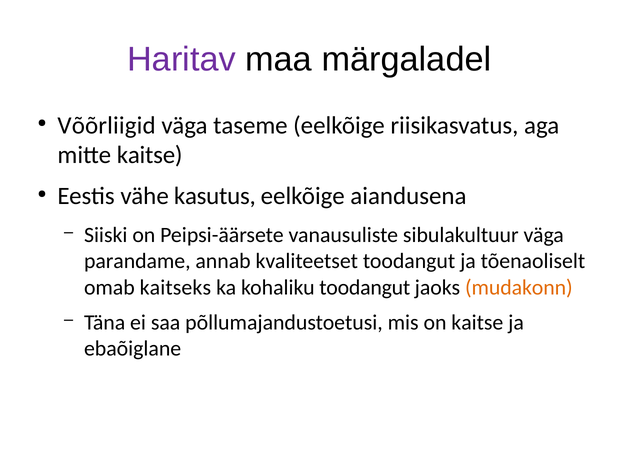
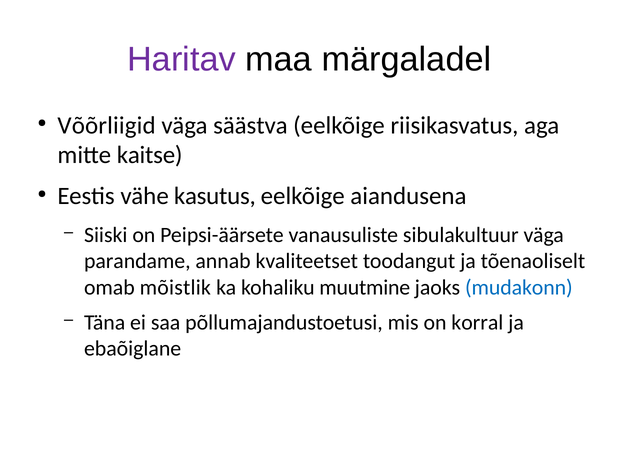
taseme: taseme -> säästva (250, 125)
kaitseks: kaitseks -> mõistlik (175, 288)
kohaliku toodangut: toodangut -> muutmine (365, 288)
mudakonn colour: orange -> blue (519, 288)
on kaitse: kaitse -> korral (477, 323)
